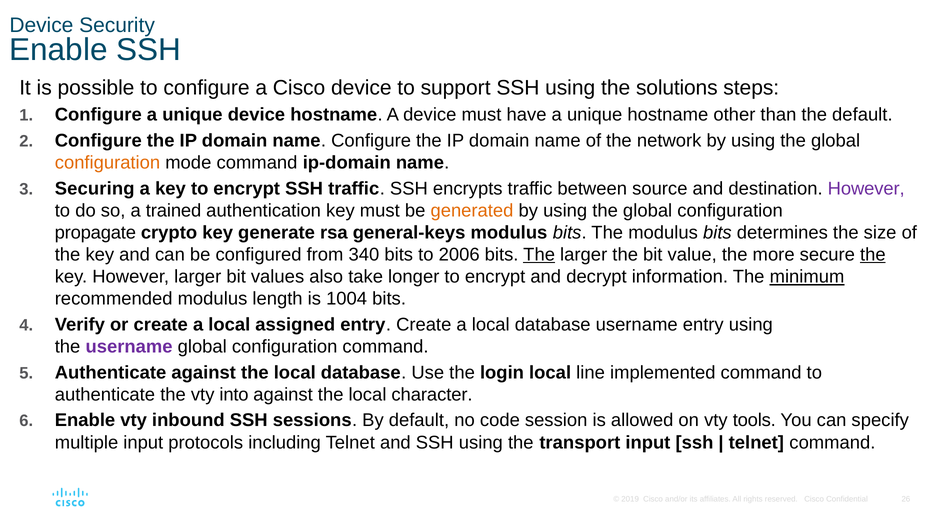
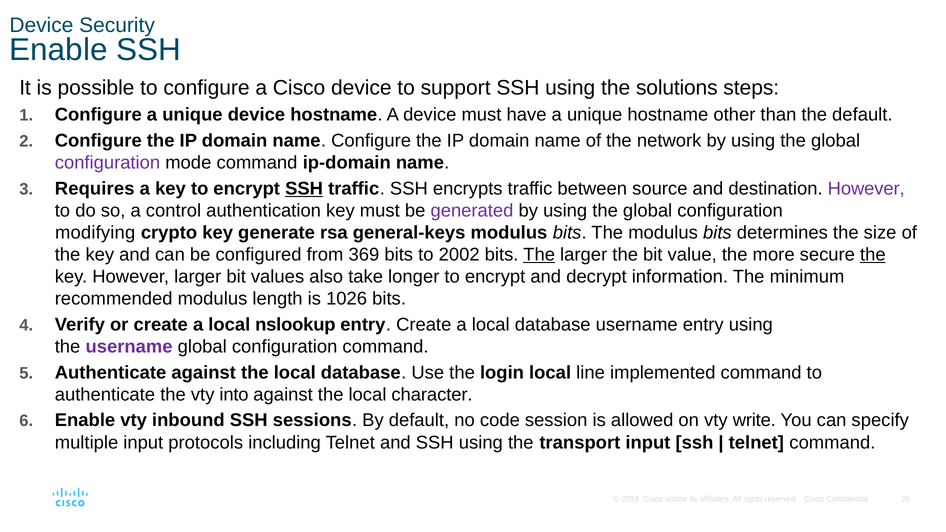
configuration colour: orange -> purple (107, 163)
Securing: Securing -> Requires (95, 189)
SSH underline: none -> present (304, 189)
trained: trained -> control (173, 211)
generated colour: orange -> purple (472, 211)
propagate: propagate -> modifying (95, 233)
340: 340 -> 369 (364, 255)
2006: 2006 -> 2002 (459, 255)
minimum underline: present -> none (807, 277)
1004: 1004 -> 1026 (347, 299)
assigned: assigned -> nslookup (295, 325)
tools: tools -> write (754, 420)
